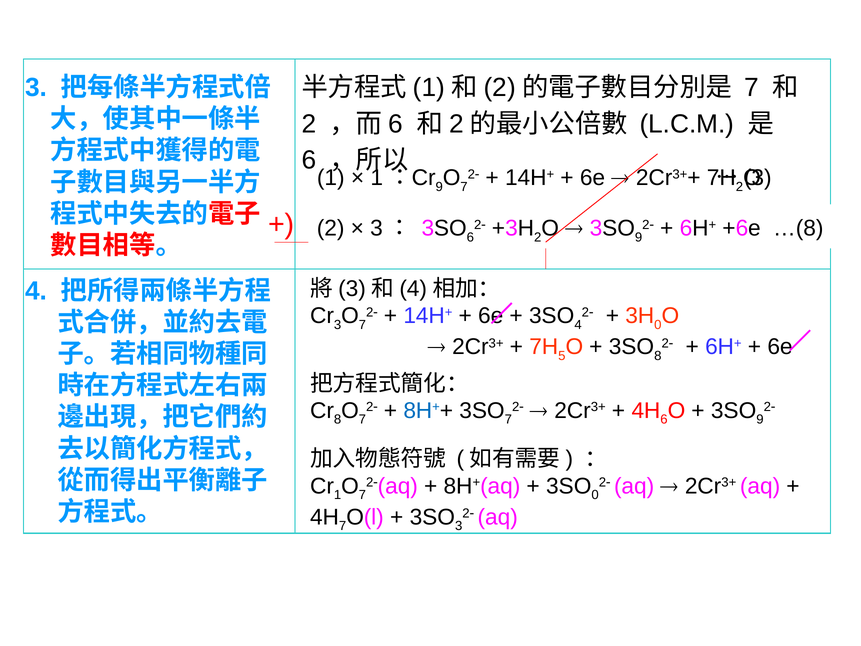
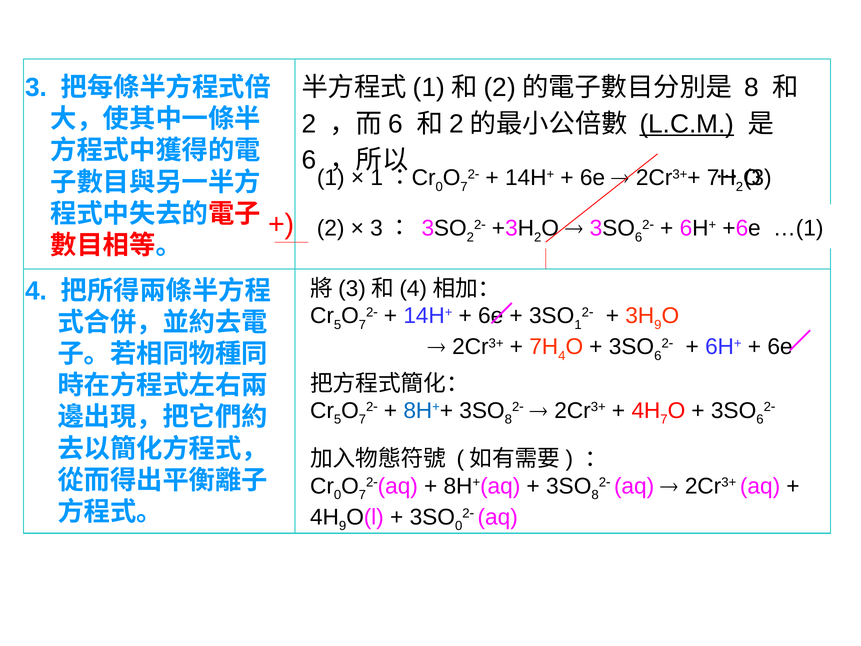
7: 7 -> 8 (752, 88)
L.C.M underline: none -> present (687, 124)
9: 9 -> 0 (439, 187)
6: 6 -> 2 (470, 237)
9: 9 -> 6 (639, 237)
…(8: …(8 -> …(1 (798, 228)
3: 3 -> 5 (338, 325)
4: 4 -> 1 (578, 325)
0: 0 -> 9 (658, 325)
5: 5 -> 4 (562, 356)
8: 8 -> 6 (658, 356)
8: 8 -> 5 (338, 419)
7: 7 -> 8 (508, 419)
6: 6 -> 7 (664, 419)
9: 9 -> 6 (760, 419)
1: 1 -> 0 (338, 495)
0: 0 -> 8 (595, 495)
7: 7 -> 9 (343, 526)
3: 3 -> 0 (459, 526)
